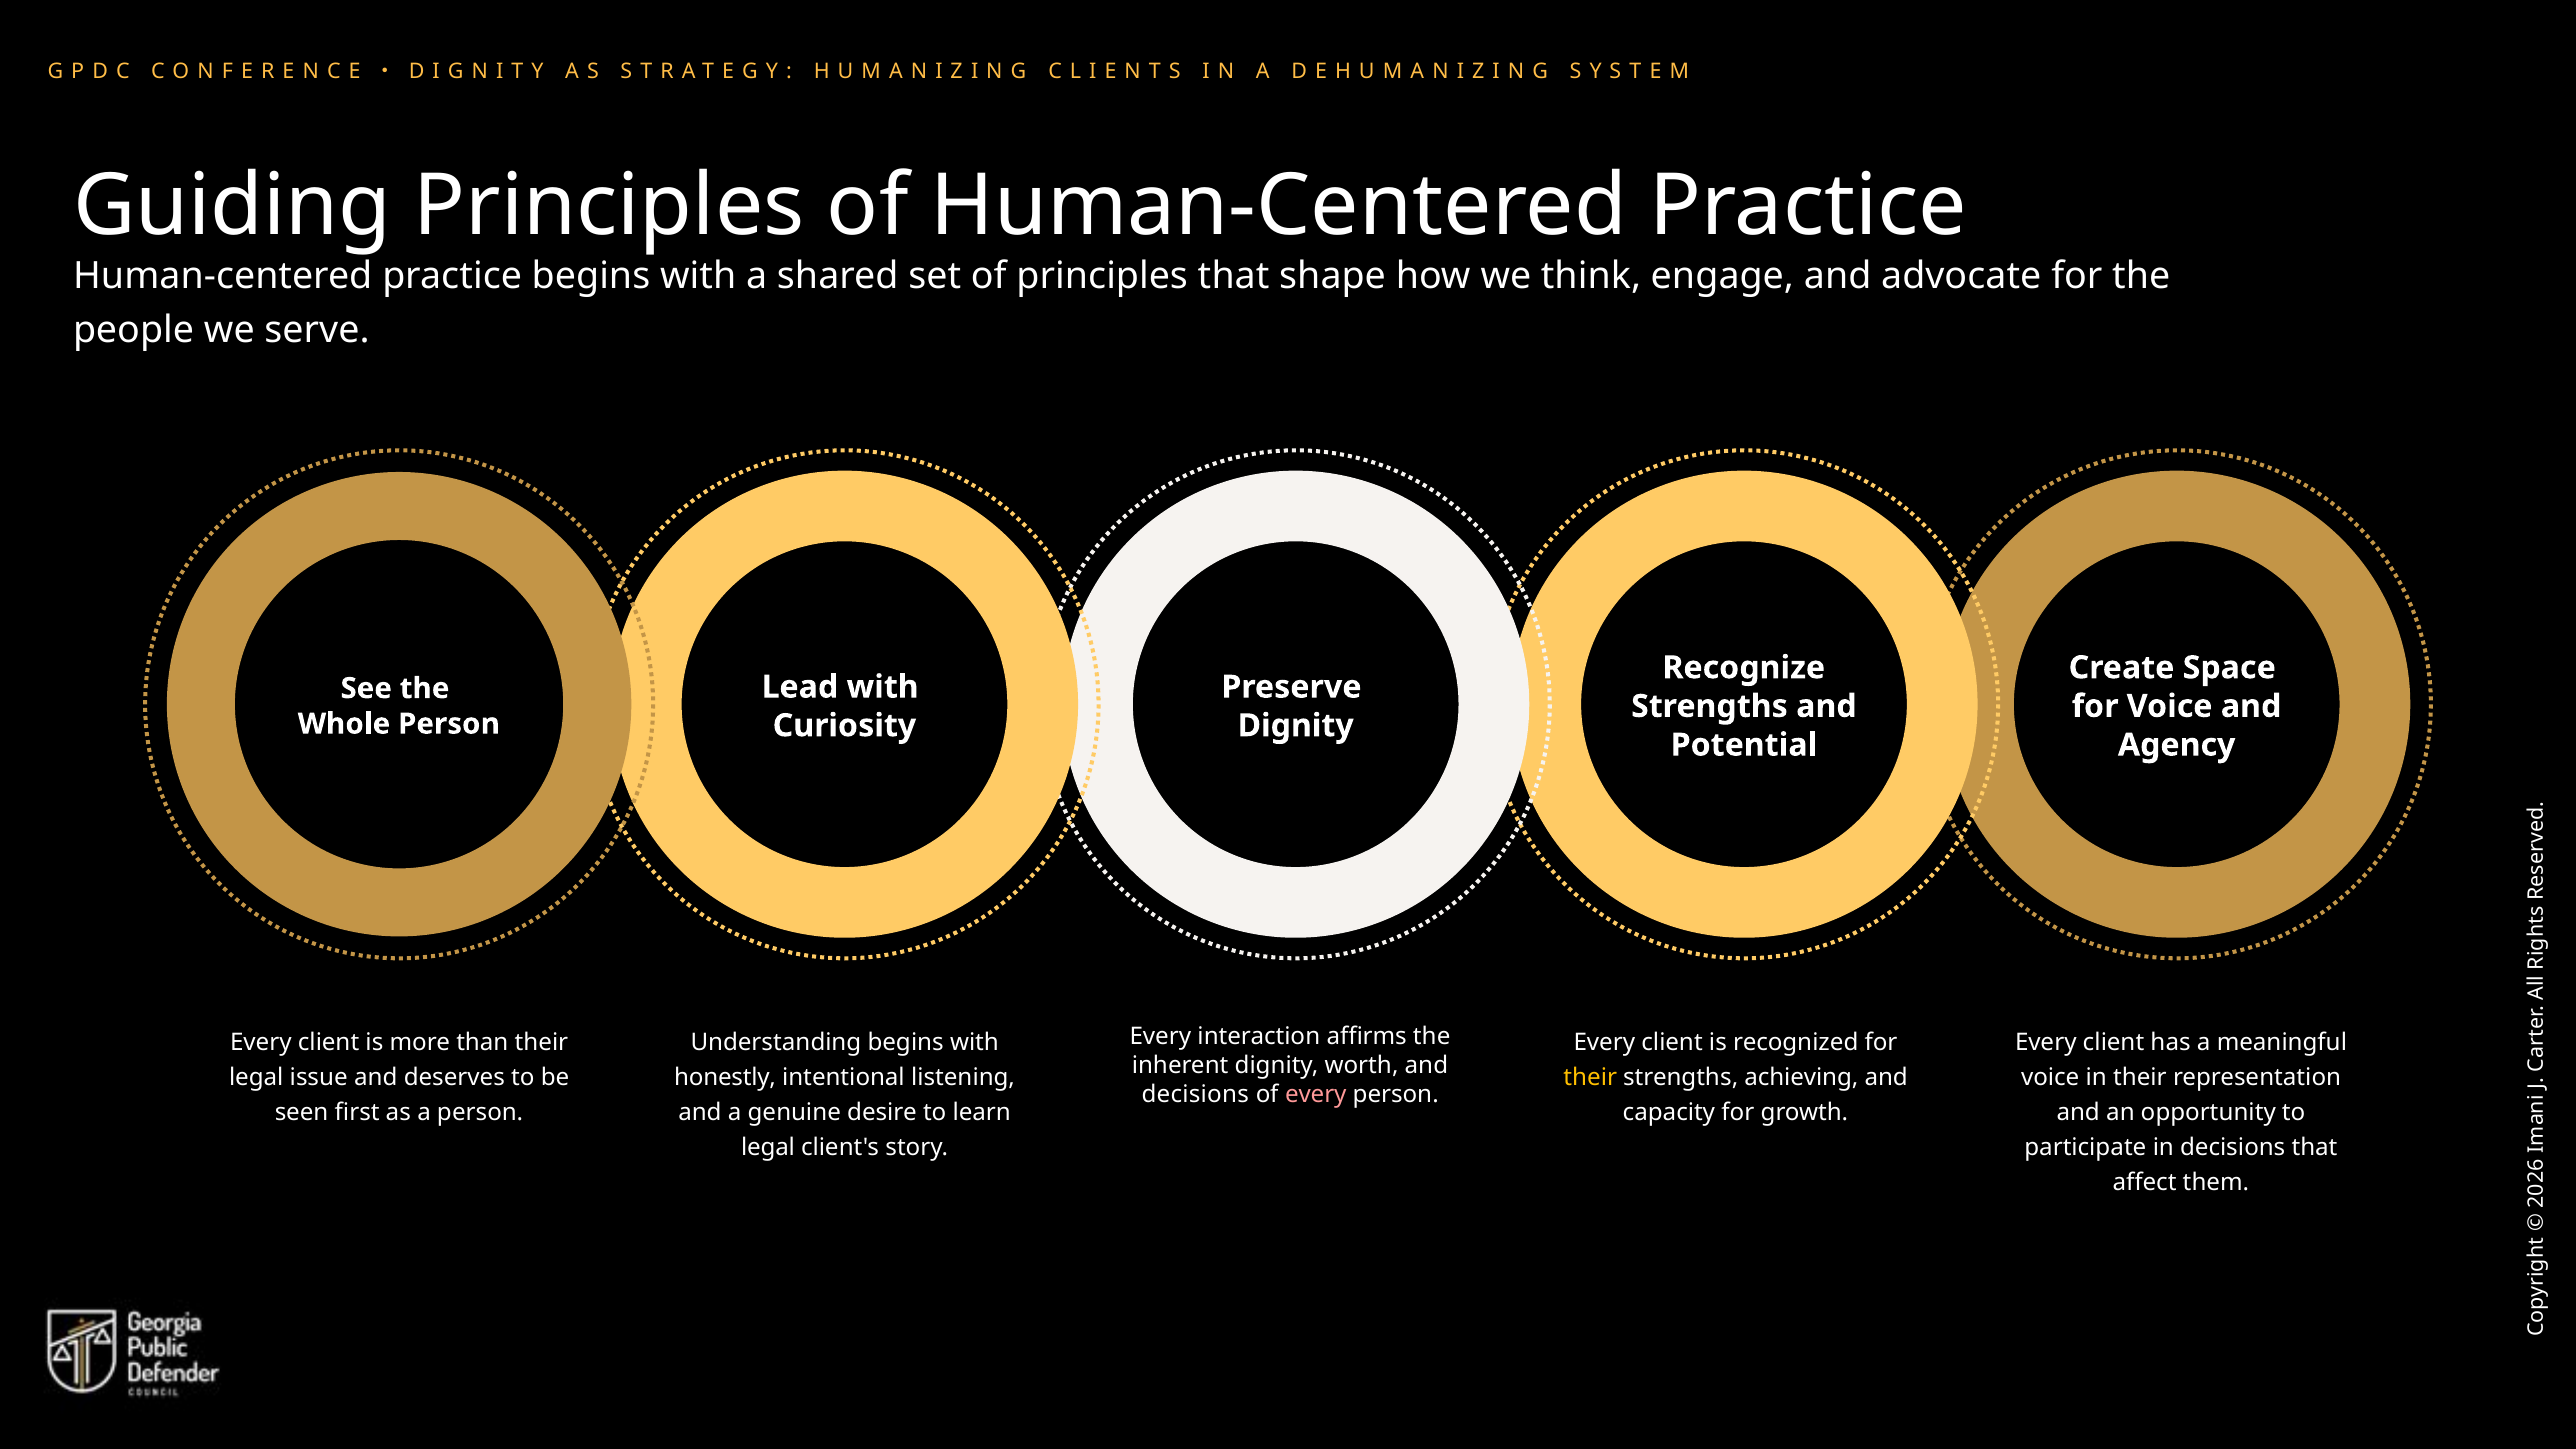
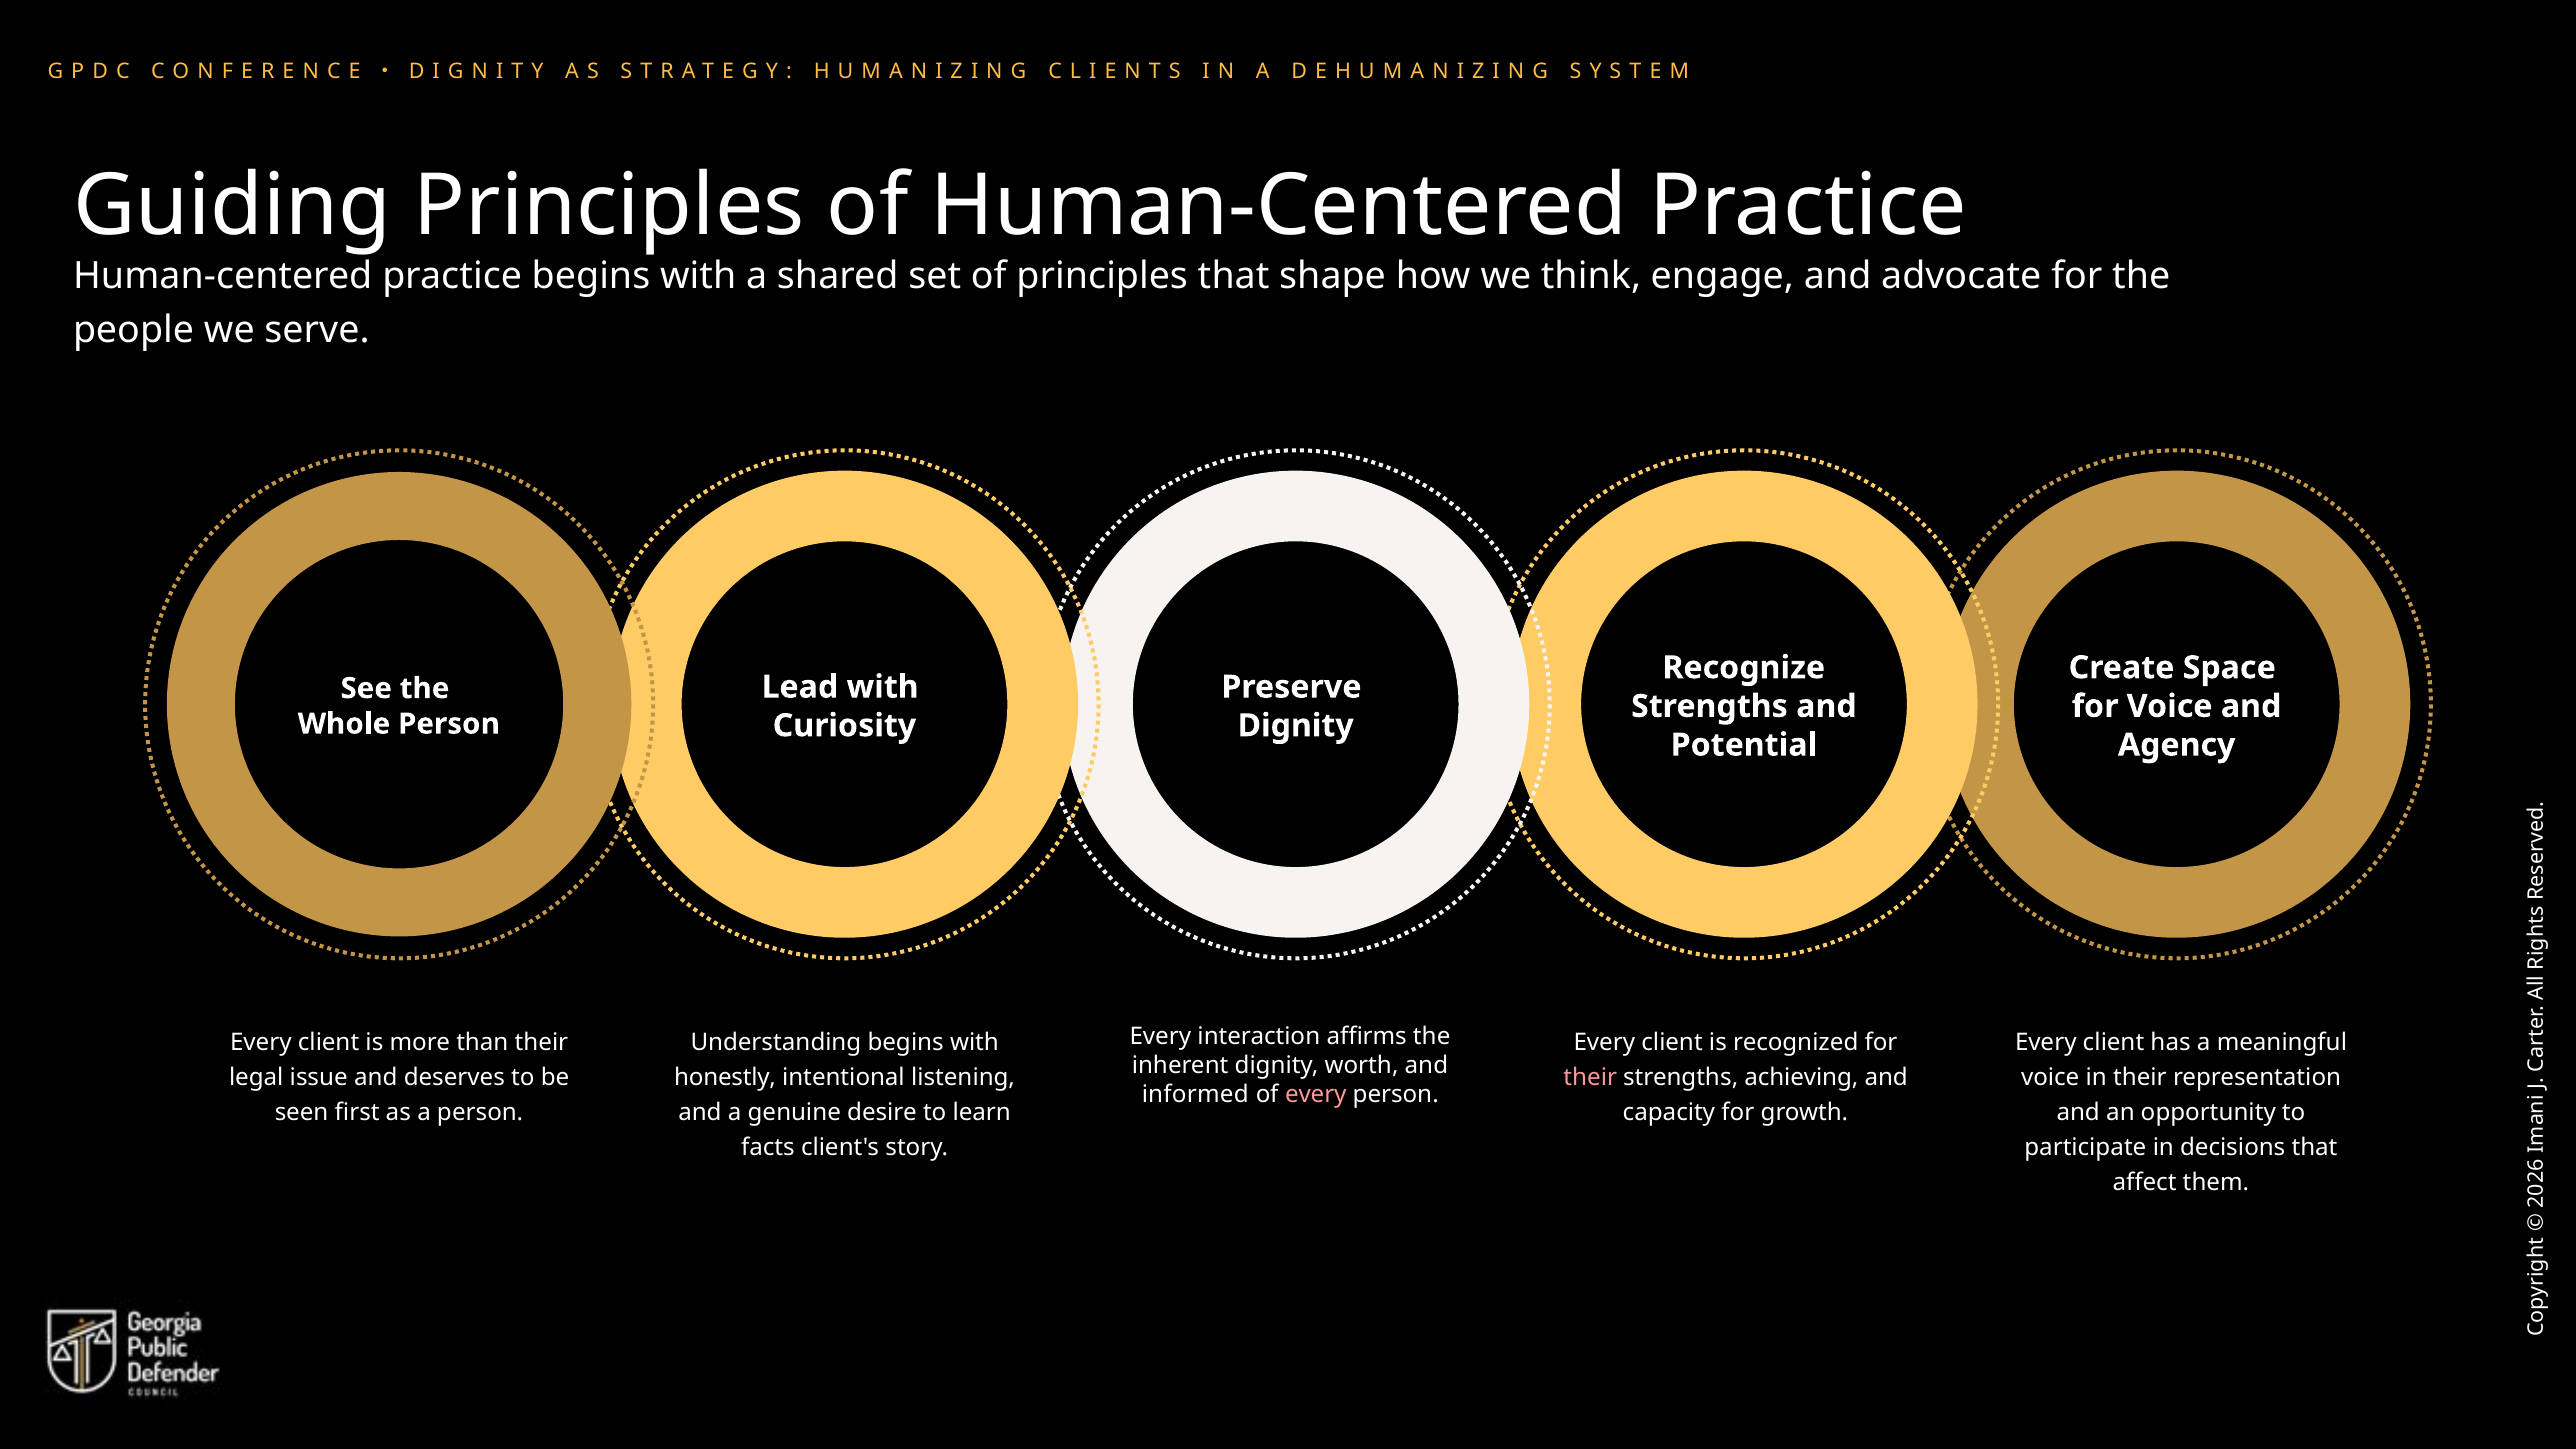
their colour: yellow -> pink (1590, 1078)
decisions: decisions -> informed (1195, 1095)
legal: legal -> facts (768, 1147)
